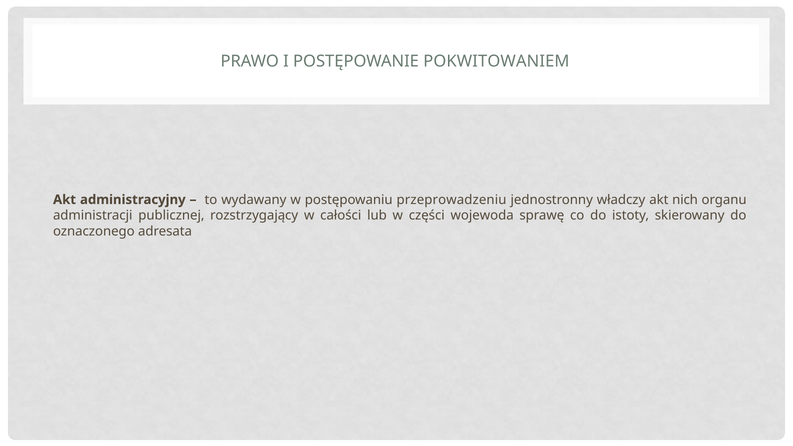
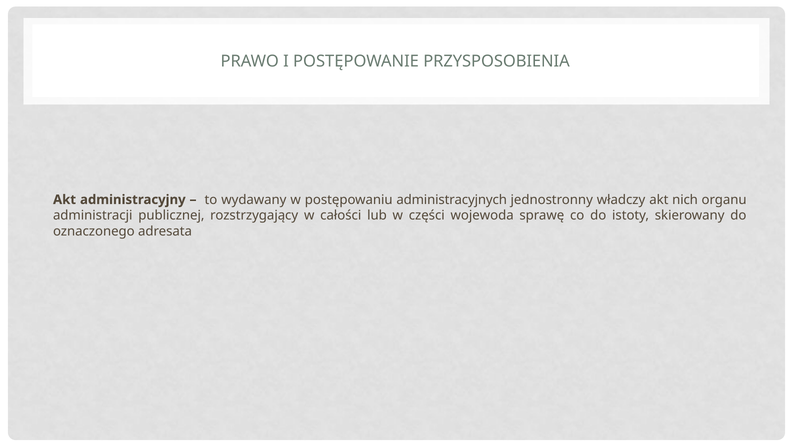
POKWITOWANIEM: POKWITOWANIEM -> PRZYSPOSOBIENIA (496, 62)
przeprowadzeniu: przeprowadzeniu -> administracyjnych (452, 200)
